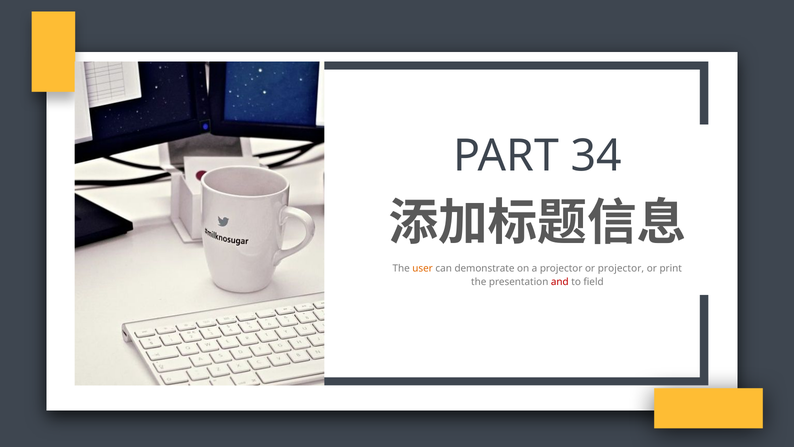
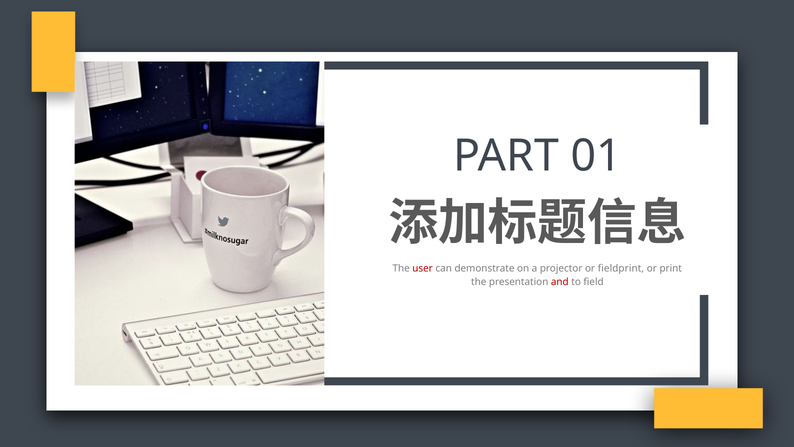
34: 34 -> 01 (596, 156)
user colour: orange -> red (423, 268)
or projector: projector -> fieldprint (621, 268)
